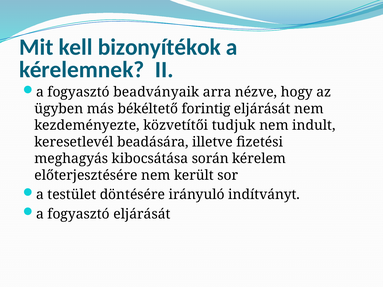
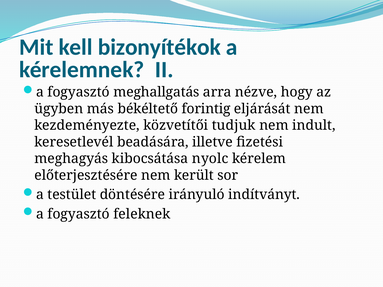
beadványaik: beadványaik -> meghallgatás (156, 92)
során: során -> nyolc (210, 159)
fogyasztó eljárását: eljárását -> feleknek (142, 214)
